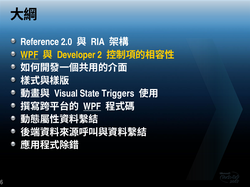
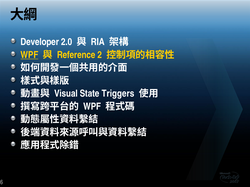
Reference: Reference -> Developer (40, 42)
Developer: Developer -> Reference (76, 55)
WPF underline: present -> none (92, 107)
